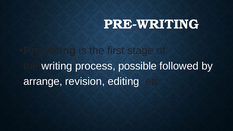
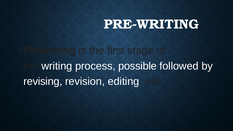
arrange: arrange -> revising (43, 81)
